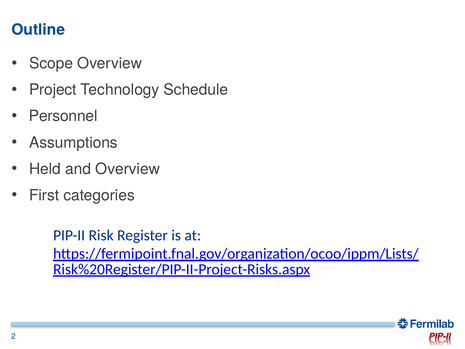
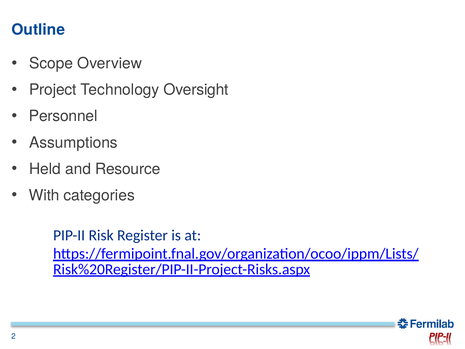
Schedule: Schedule -> Oversight (196, 90)
and Overview: Overview -> Resource (128, 169)
First: First -> With (44, 195)
